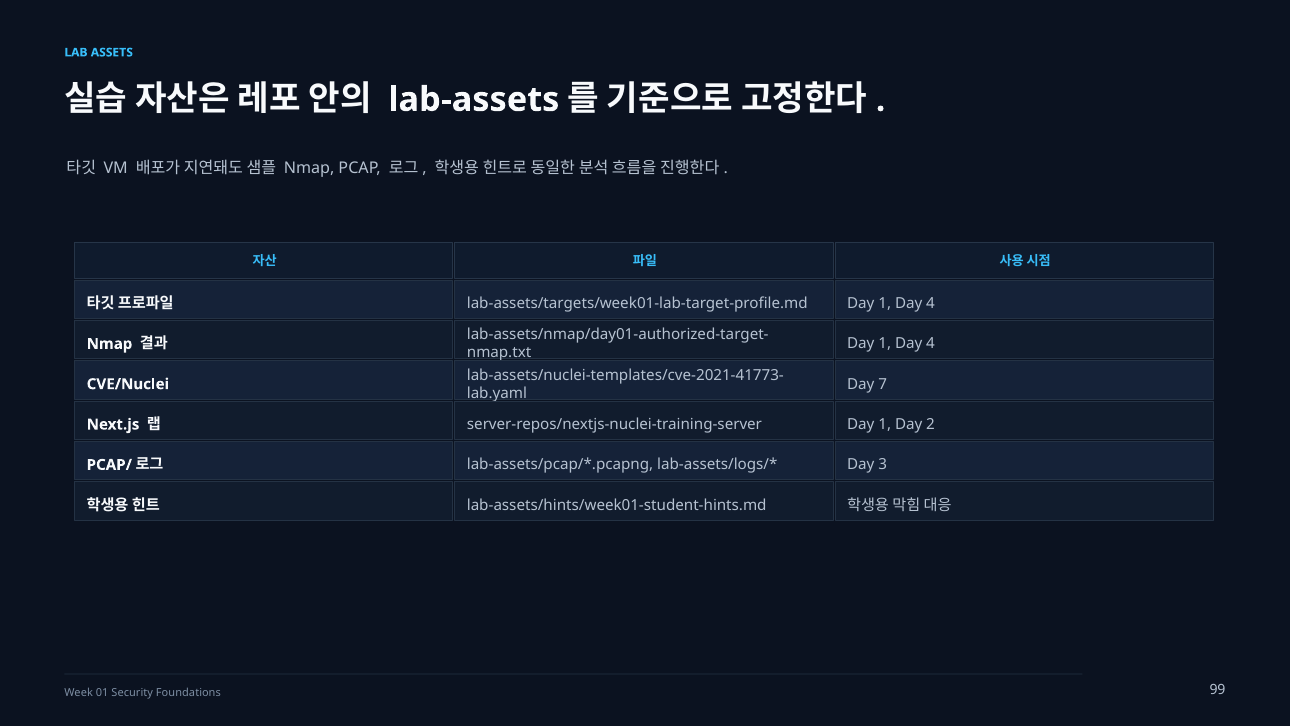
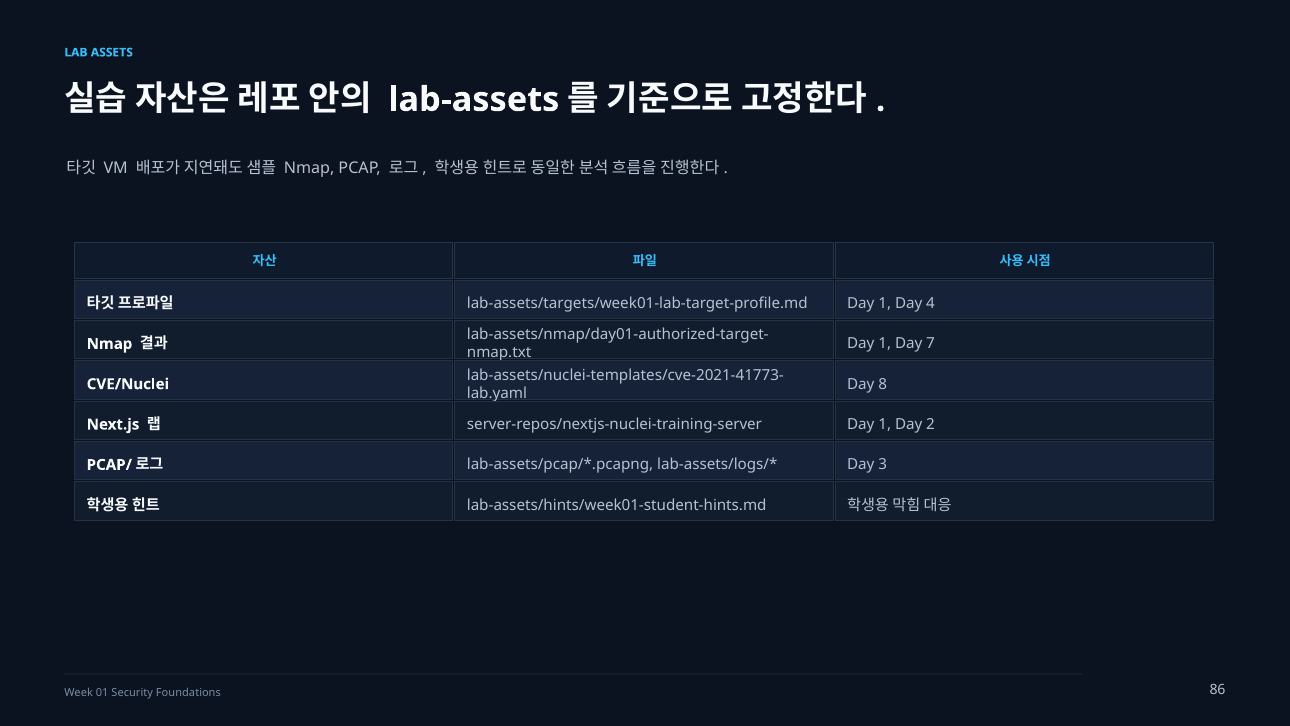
4: 4 -> 7 (931, 344)
7: 7 -> 8 (883, 384)
99: 99 -> 86 (1218, 690)
